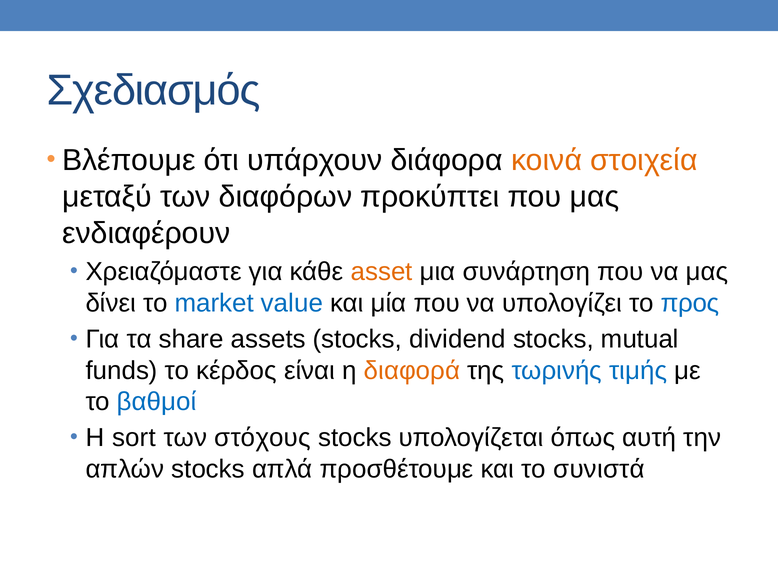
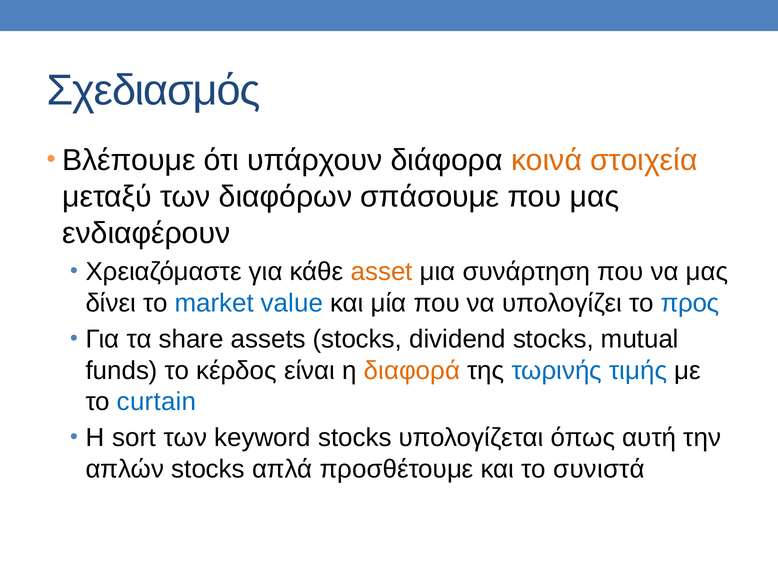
προκύπτει: προκύπτει -> σπάσουμε (430, 197)
βαθμοί: βαθμοί -> curtain (157, 401)
στόχους: στόχους -> keyword (263, 438)
